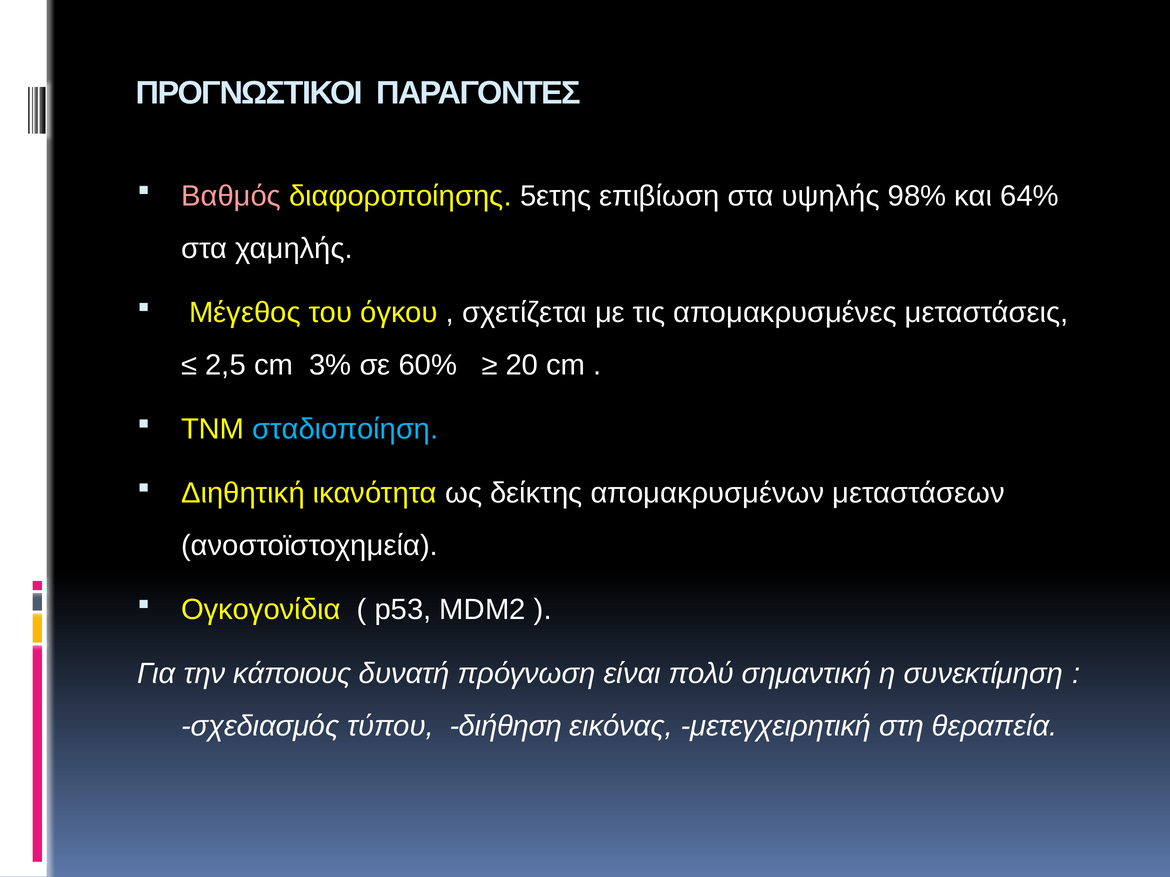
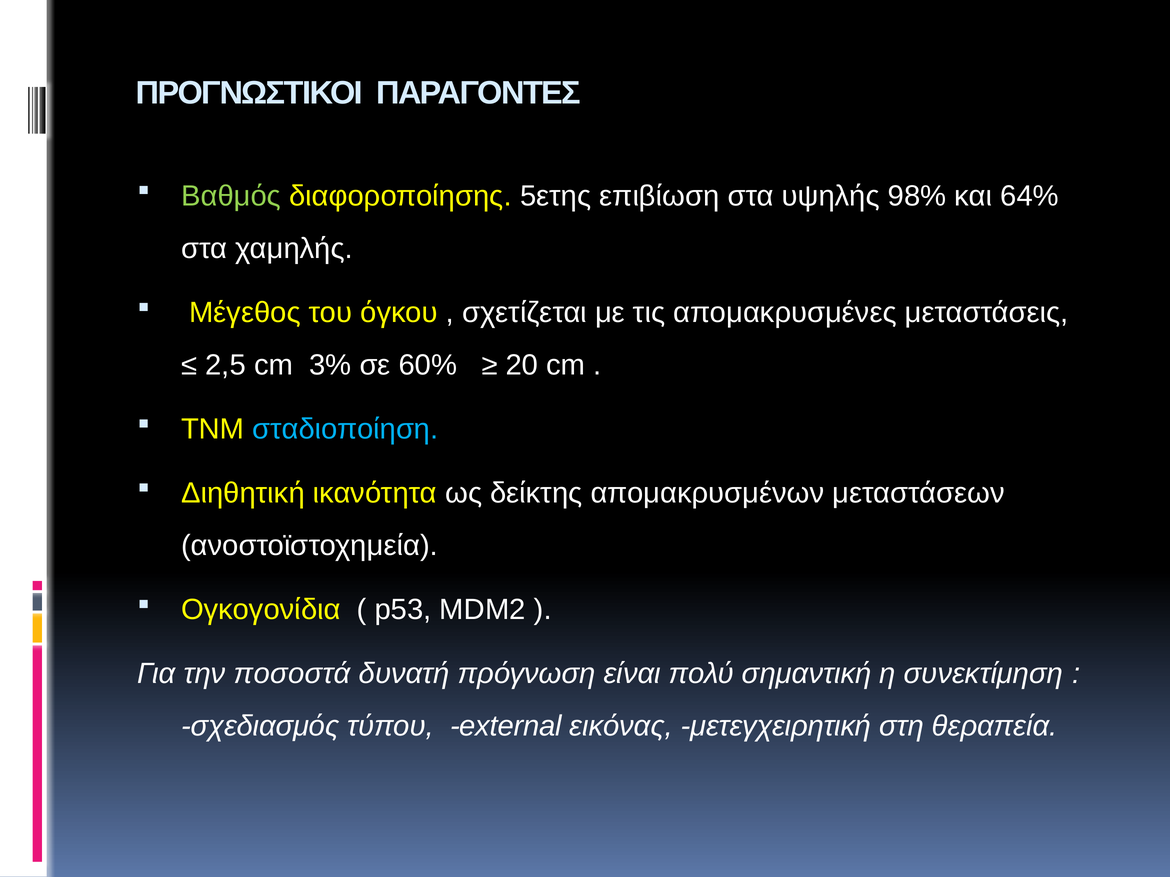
Βαθμός colour: pink -> light green (231, 196)
κάποιους: κάποιους -> ποσοστά (292, 674)
διήθηση: διήθηση -> external (506, 727)
